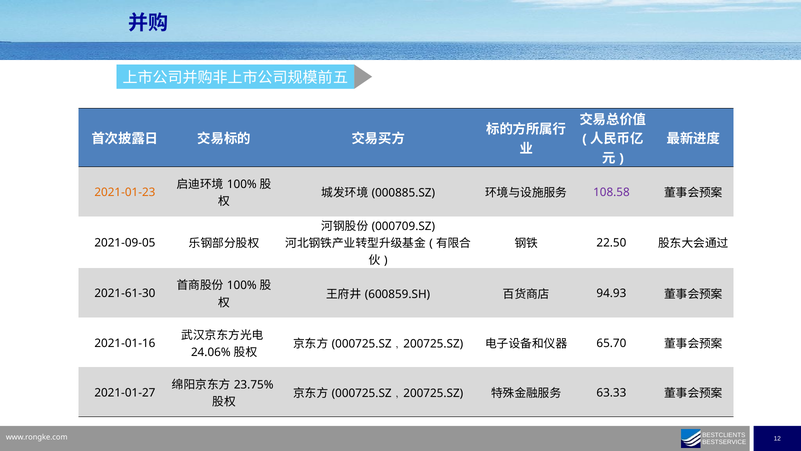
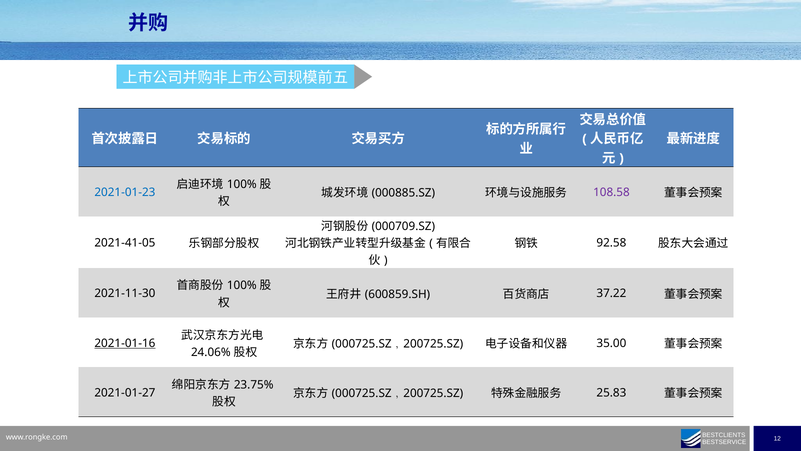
2021-01-23 colour: orange -> blue (125, 192)
22.50: 22.50 -> 92.58 (611, 243)
2021-09-05: 2021-09-05 -> 2021-41-05 (125, 243)
94.93: 94.93 -> 37.22 (611, 293)
2021-61-30: 2021-61-30 -> 2021-11-30 (125, 293)
65.70: 65.70 -> 35.00 (611, 343)
2021-01-16 underline: none -> present (125, 343)
63.33: 63.33 -> 25.83 (611, 393)
